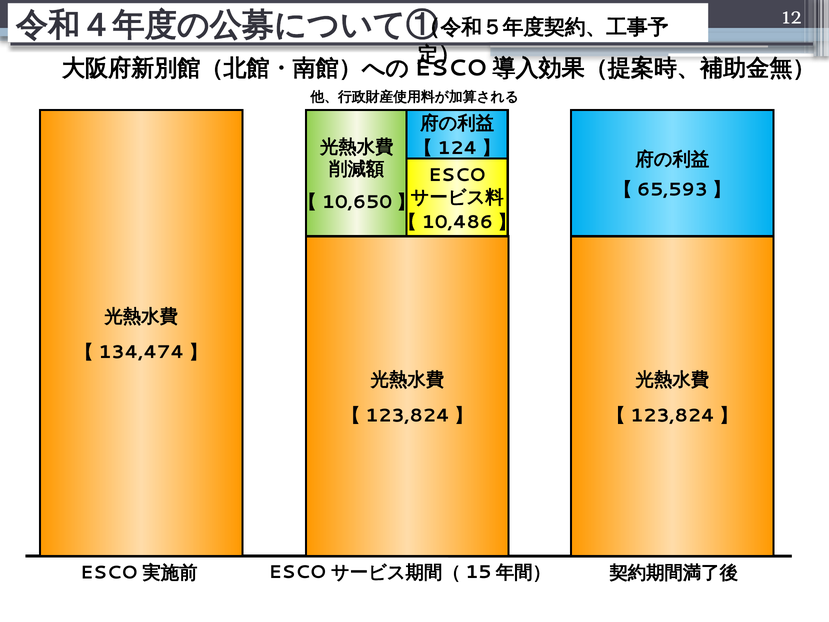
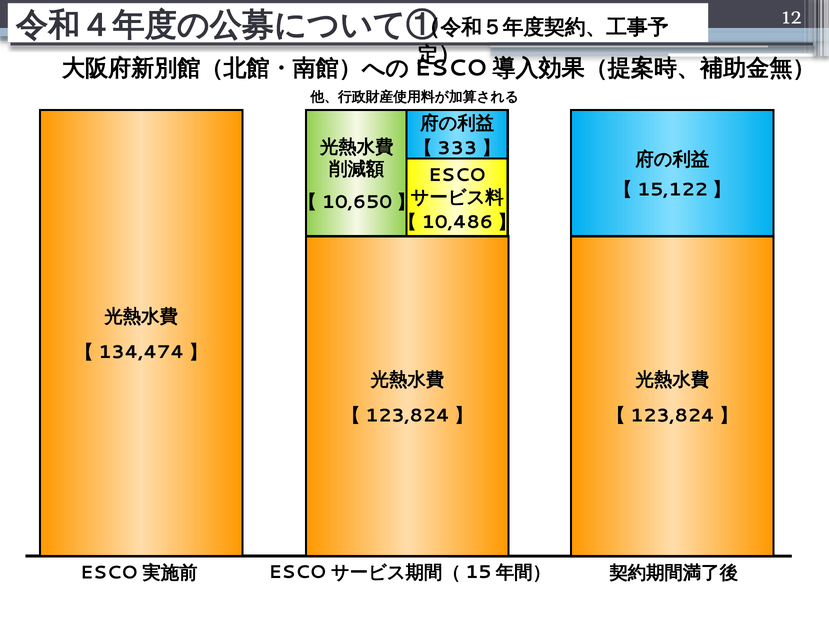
124: 124 -> 333 (457, 148)
65,593: 65,593 -> 15,122 (672, 190)
